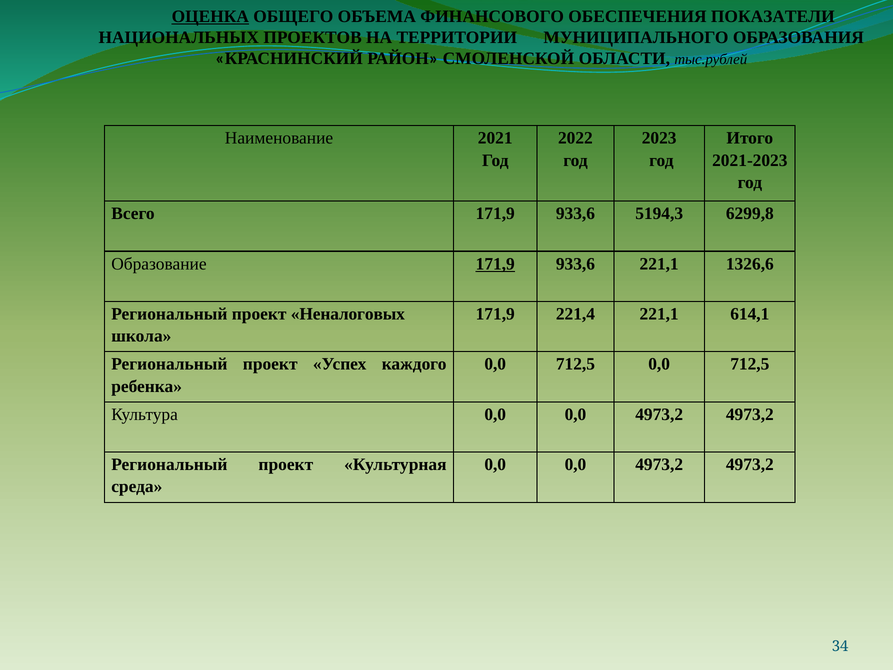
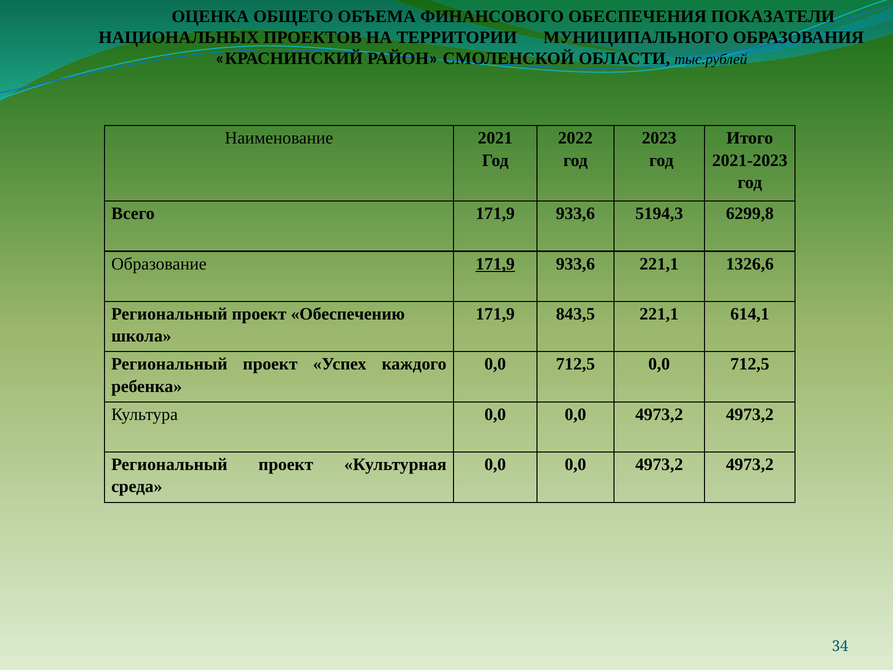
ОЦЕНКА underline: present -> none (210, 17)
Неналоговых: Неналоговых -> Обеспечению (348, 314)
221,4: 221,4 -> 843,5 (575, 314)
